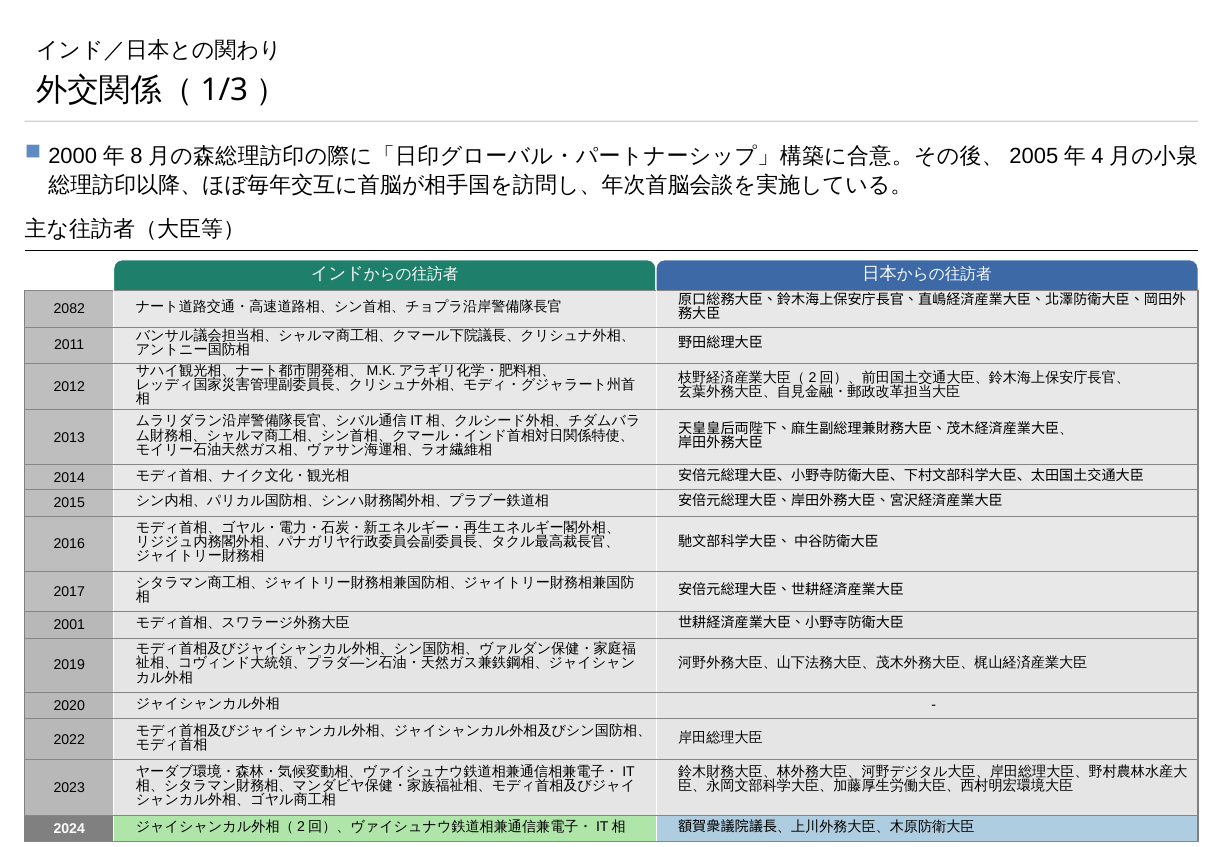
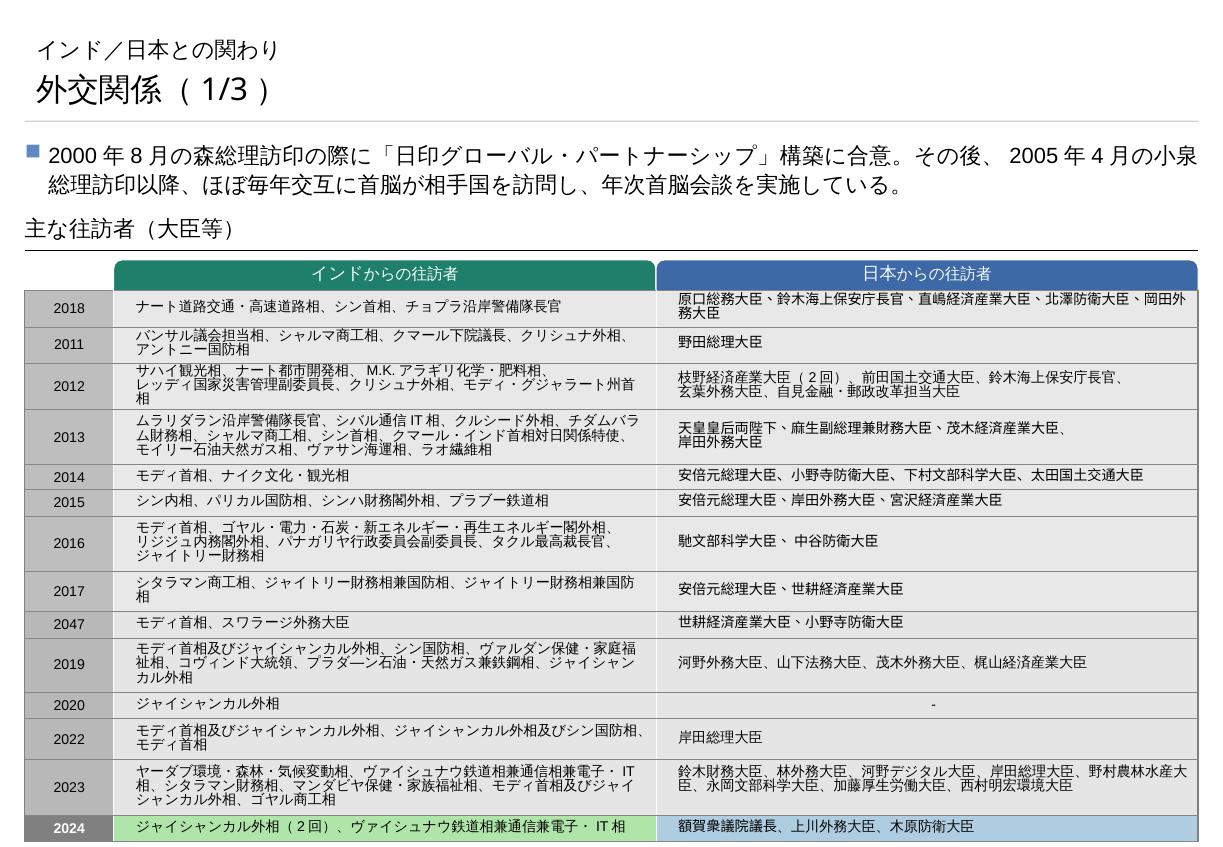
2082: 2082 -> 2018 (69, 309)
2001: 2001 -> 2047 (69, 625)
